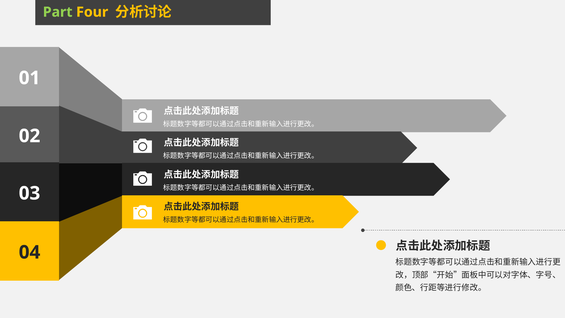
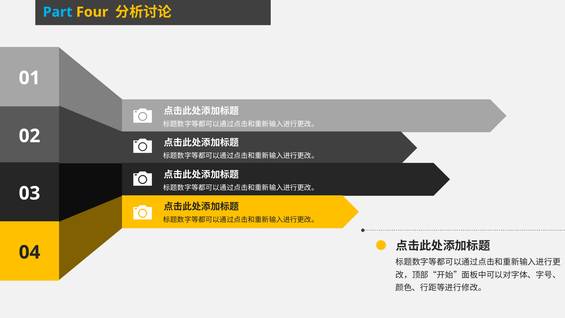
Part colour: light green -> light blue (58, 12)
